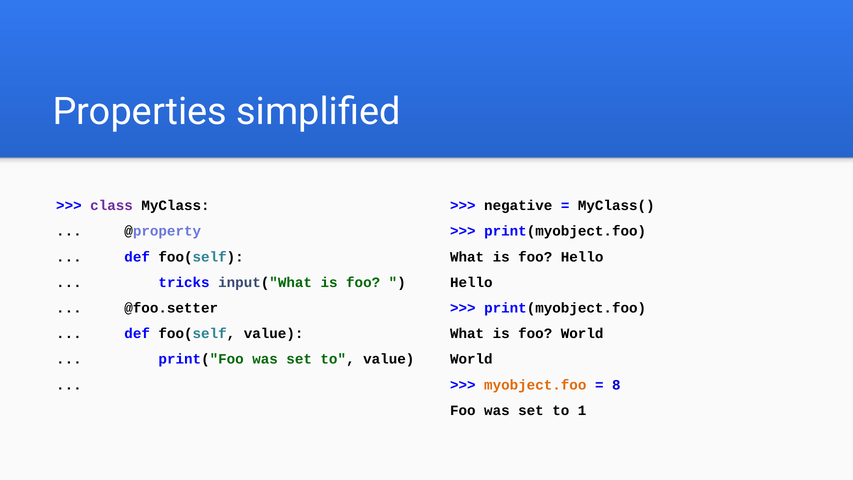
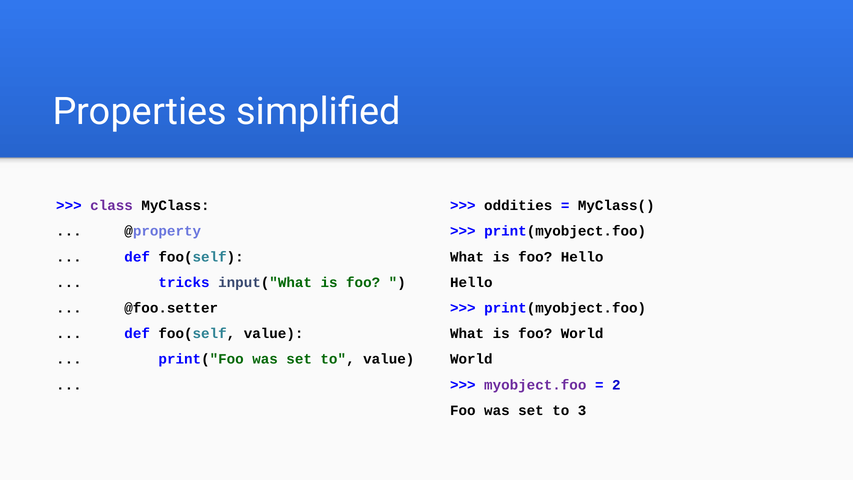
negative: negative -> oddities (518, 206)
myobject.foo colour: orange -> purple (535, 385)
8: 8 -> 2 (616, 385)
1: 1 -> 3 (582, 410)
